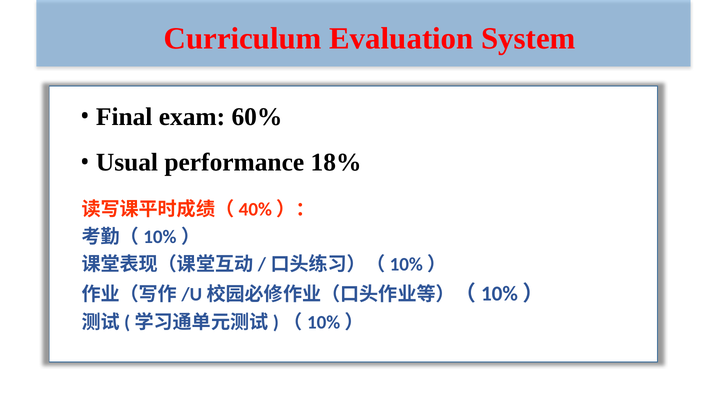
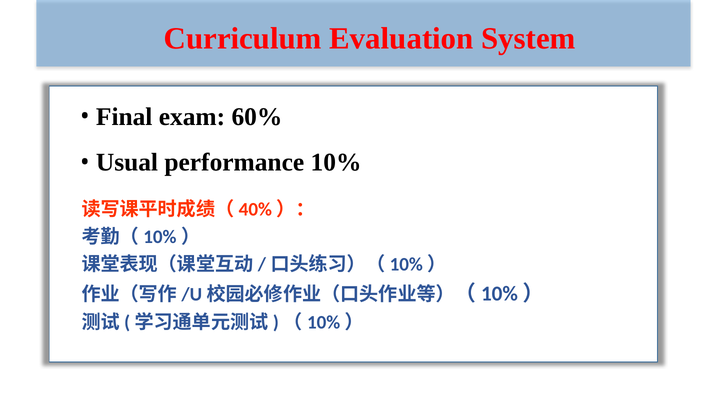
18%: 18% -> 10% (336, 162)
